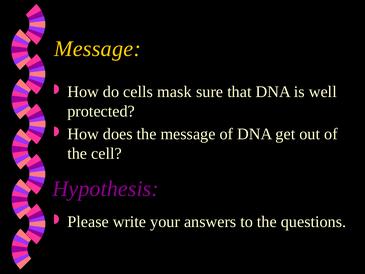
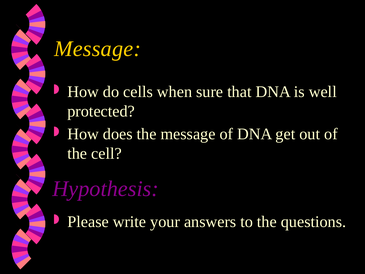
mask: mask -> when (175, 92)
